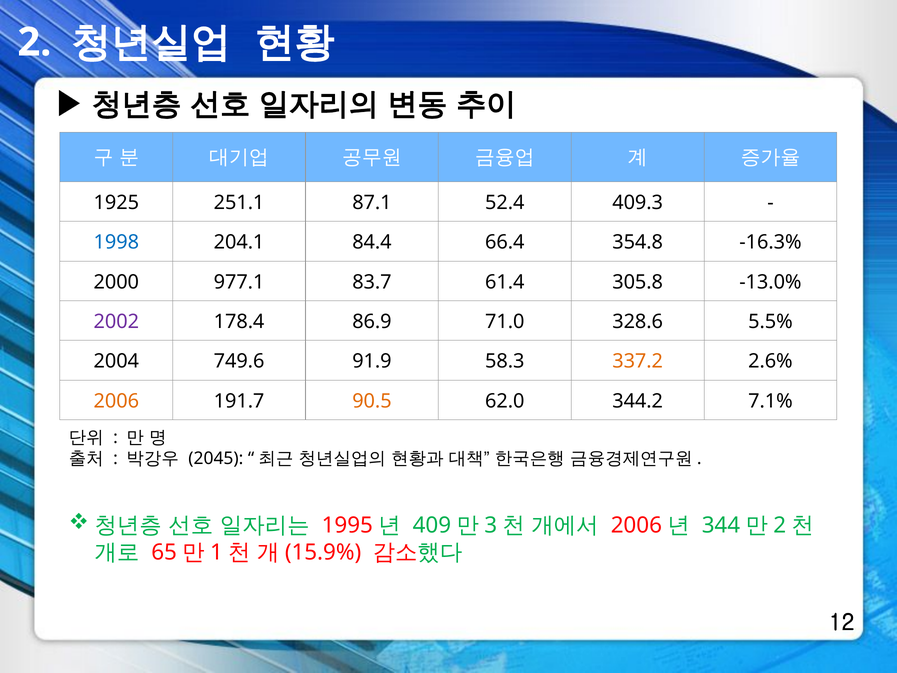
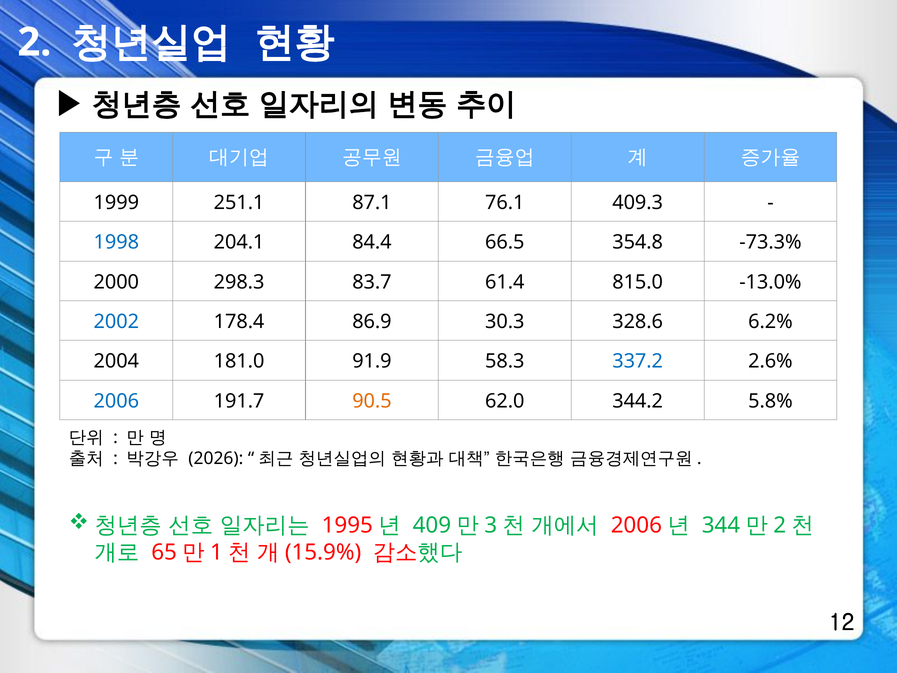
1925: 1925 -> 1999 (116, 203)
52.4: 52.4 -> 76.1 (505, 203)
66.4: 66.4 -> 66.5 (505, 242)
-16.3%: -16.3% -> -73.3% (770, 242)
977.1: 977.1 -> 298.3 (239, 282)
305.8: 305.8 -> 815.0 (638, 282)
2002 colour: purple -> blue (116, 322)
71.0: 71.0 -> 30.3 (505, 322)
5.5%: 5.5% -> 6.2% (770, 322)
749.6: 749.6 -> 181.0 (239, 361)
337.2 colour: orange -> blue (638, 361)
2006 colour: orange -> blue (116, 401)
7.1%: 7.1% -> 5.8% (770, 401)
2045: 2045 -> 2026 (216, 458)
